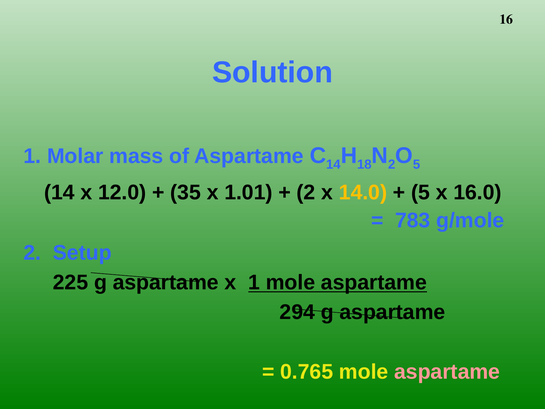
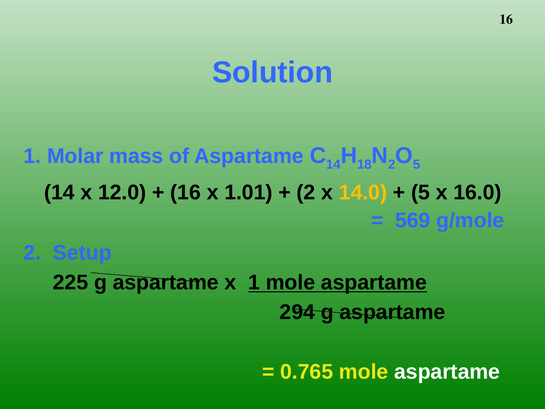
35: 35 -> 16 (186, 192)
783: 783 -> 569 (413, 220)
aspartame colour: pink -> white (447, 371)
